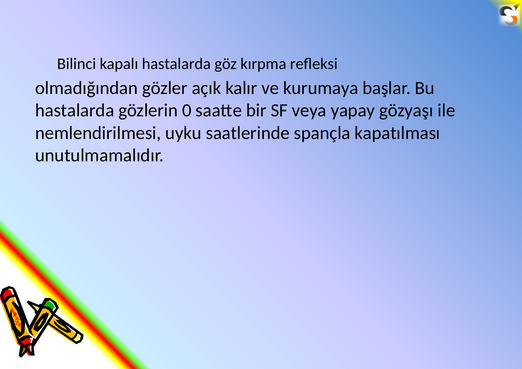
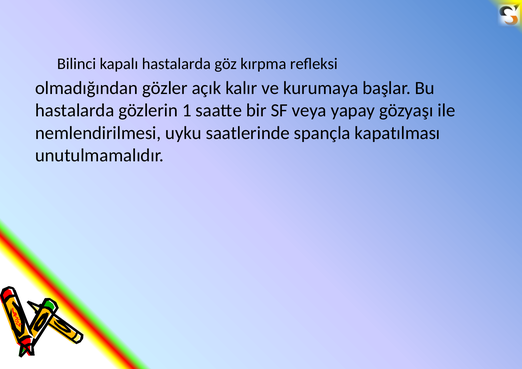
0: 0 -> 1 (187, 111)
